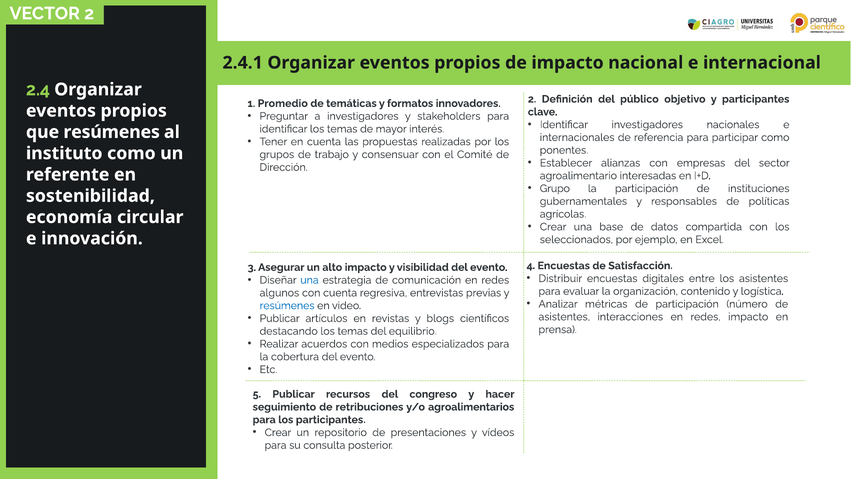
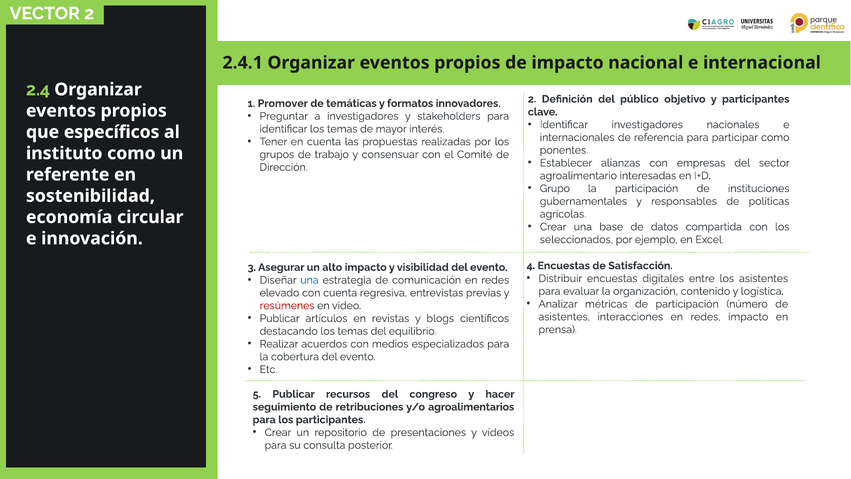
Promedio: Promedio -> Promover (283, 103)
que resúmenes: resúmenes -> específicos (112, 132)
algunos: algunos -> elevado (279, 293)
resúmenes colour: blue -> red (287, 306)
